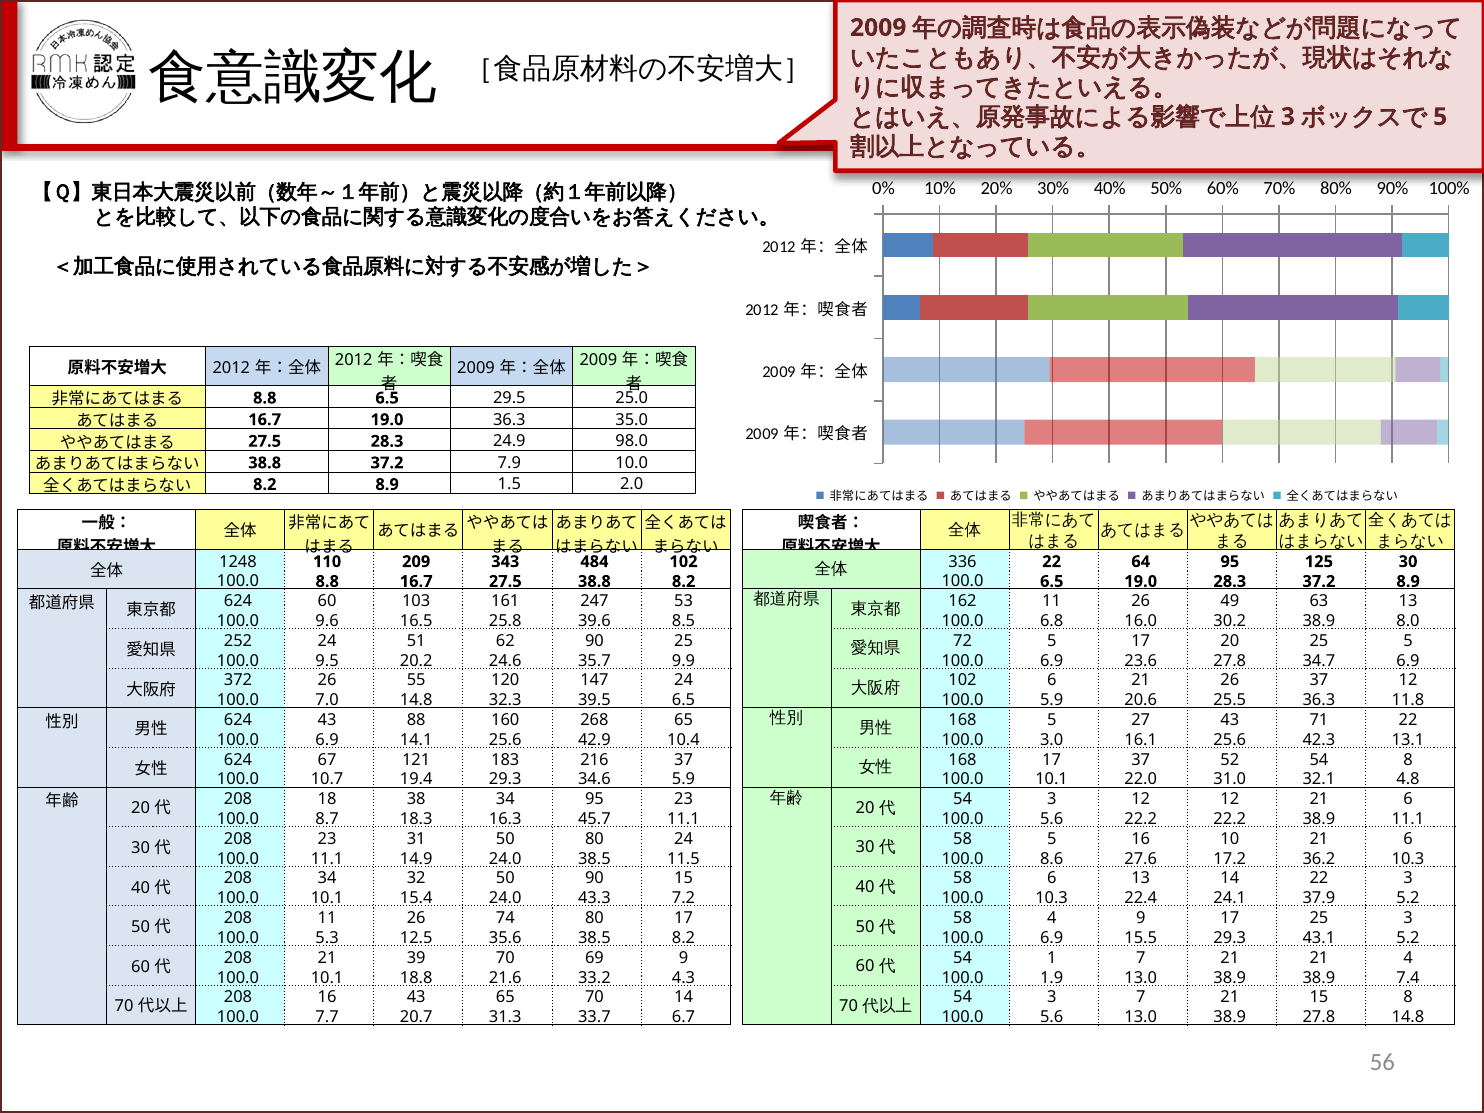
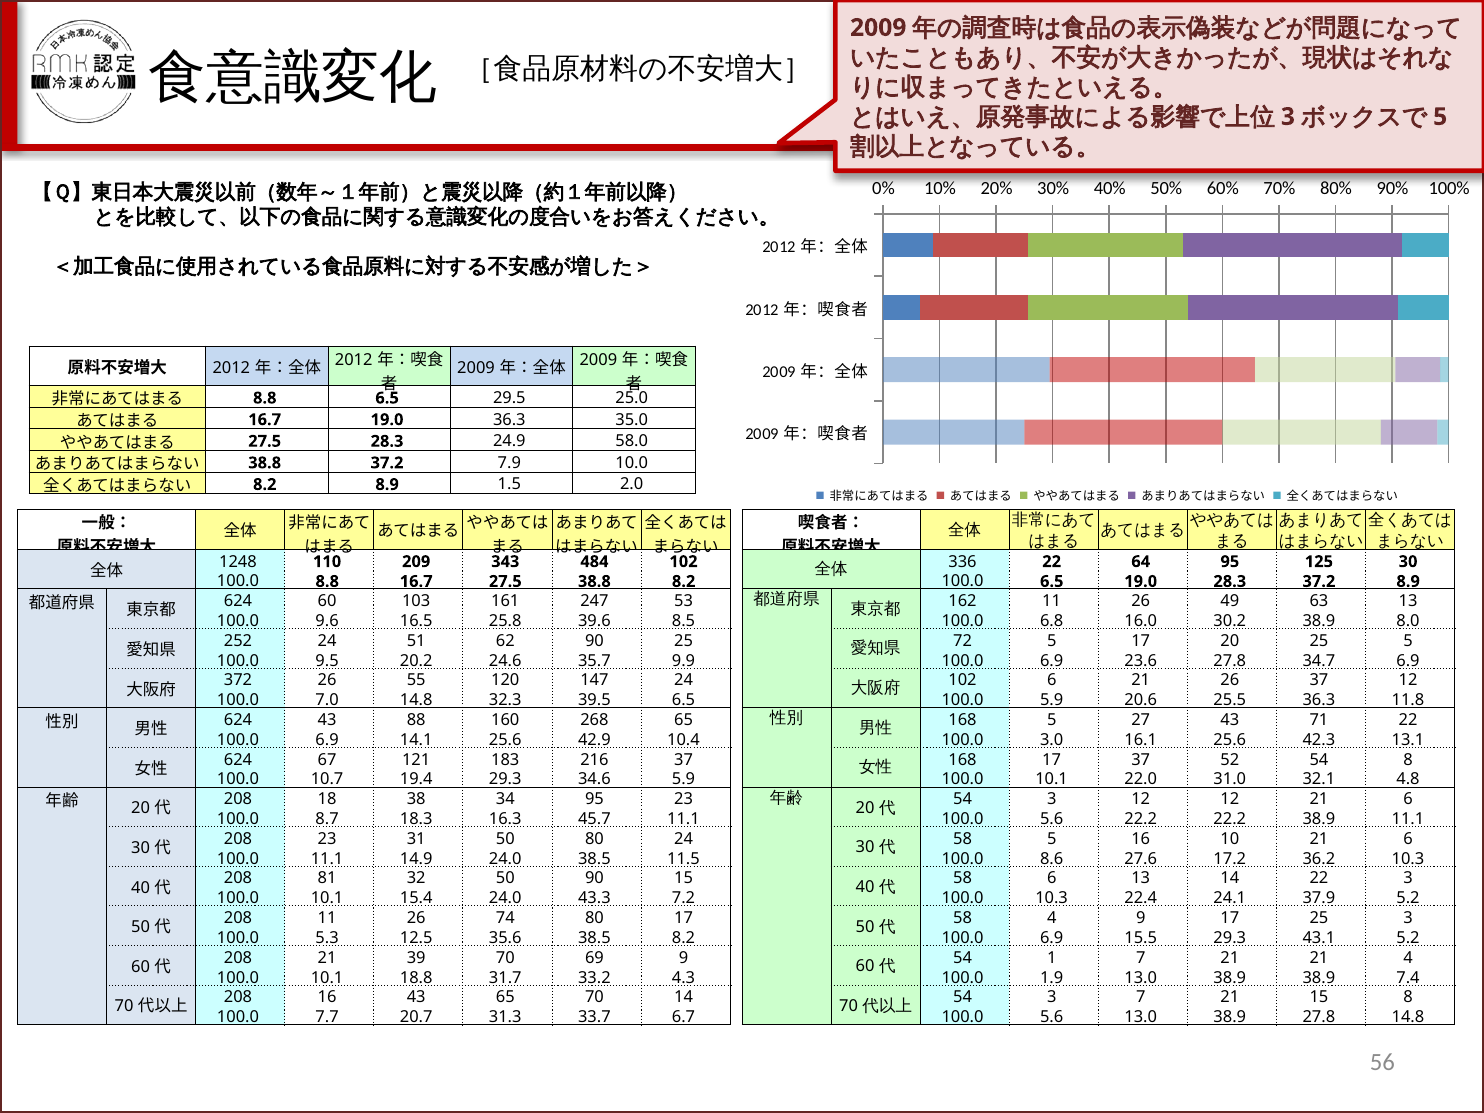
98.0: 98.0 -> 58.0 (632, 441)
34: 34 -> 81 (327, 879)
21.6: 21.6 -> 31.7 (505, 978)
